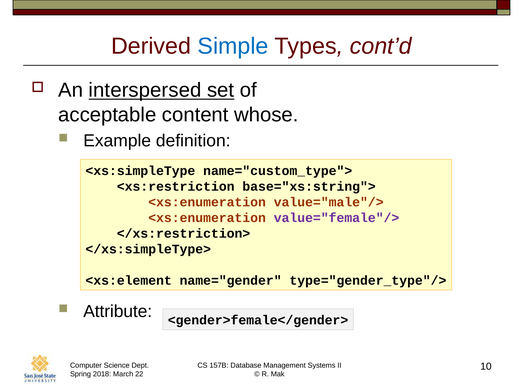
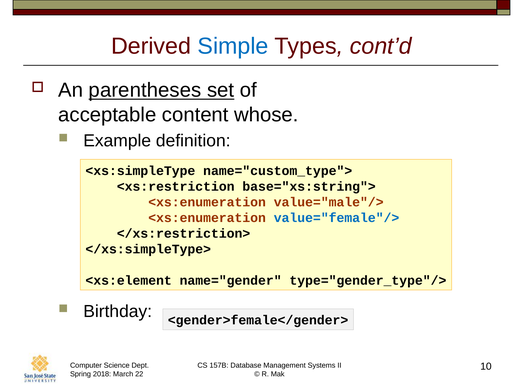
interspersed: interspersed -> parentheses (145, 90)
value="female"/> colour: purple -> blue (337, 218)
Attribute: Attribute -> Birthday (118, 312)
